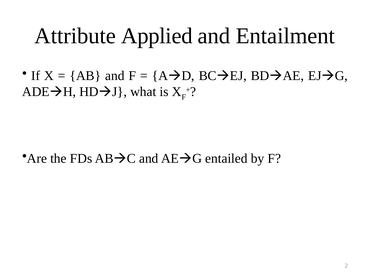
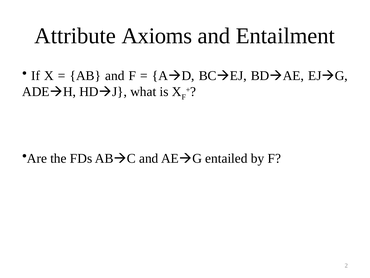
Applied: Applied -> Axioms (157, 36)
